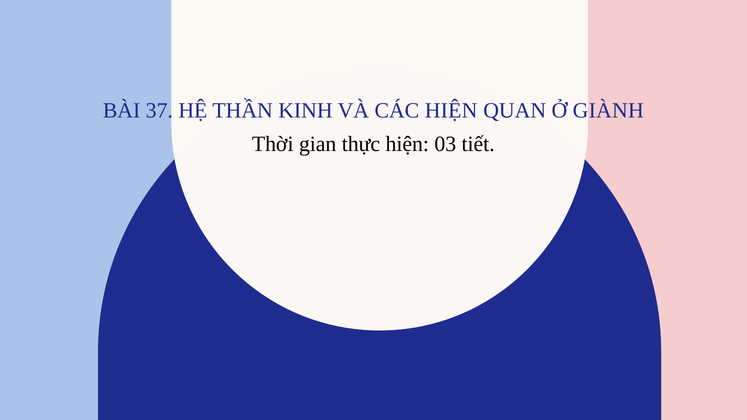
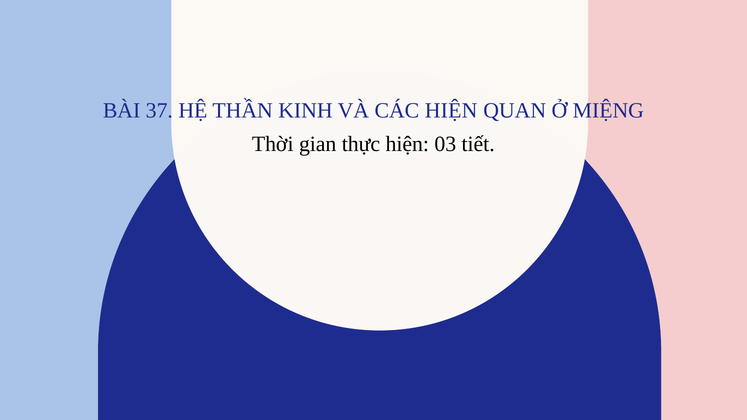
GIÀNH: GIÀNH -> MIỆNG (608, 110)
